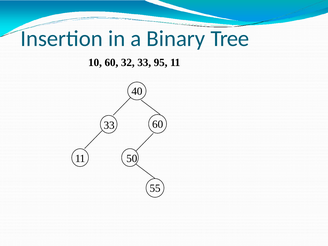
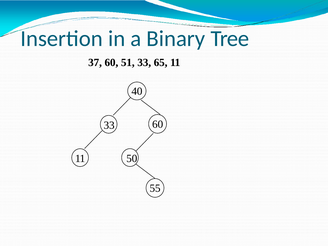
10: 10 -> 37 (95, 62)
32: 32 -> 51 (128, 62)
95: 95 -> 65 (161, 62)
